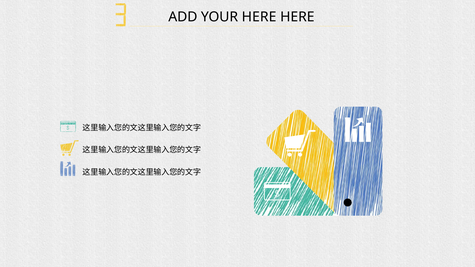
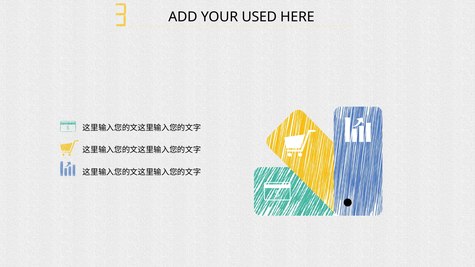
YOUR HERE: HERE -> USED (259, 17)
